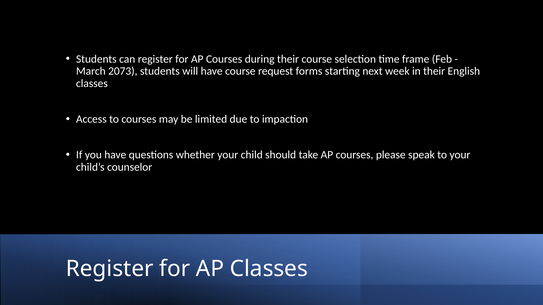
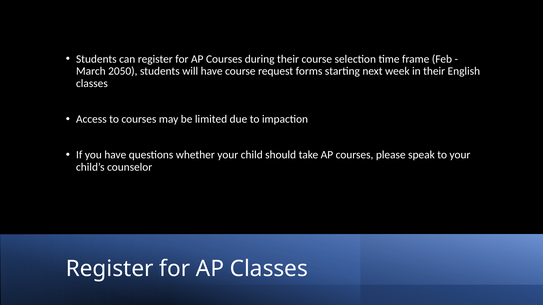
2073: 2073 -> 2050 (123, 71)
